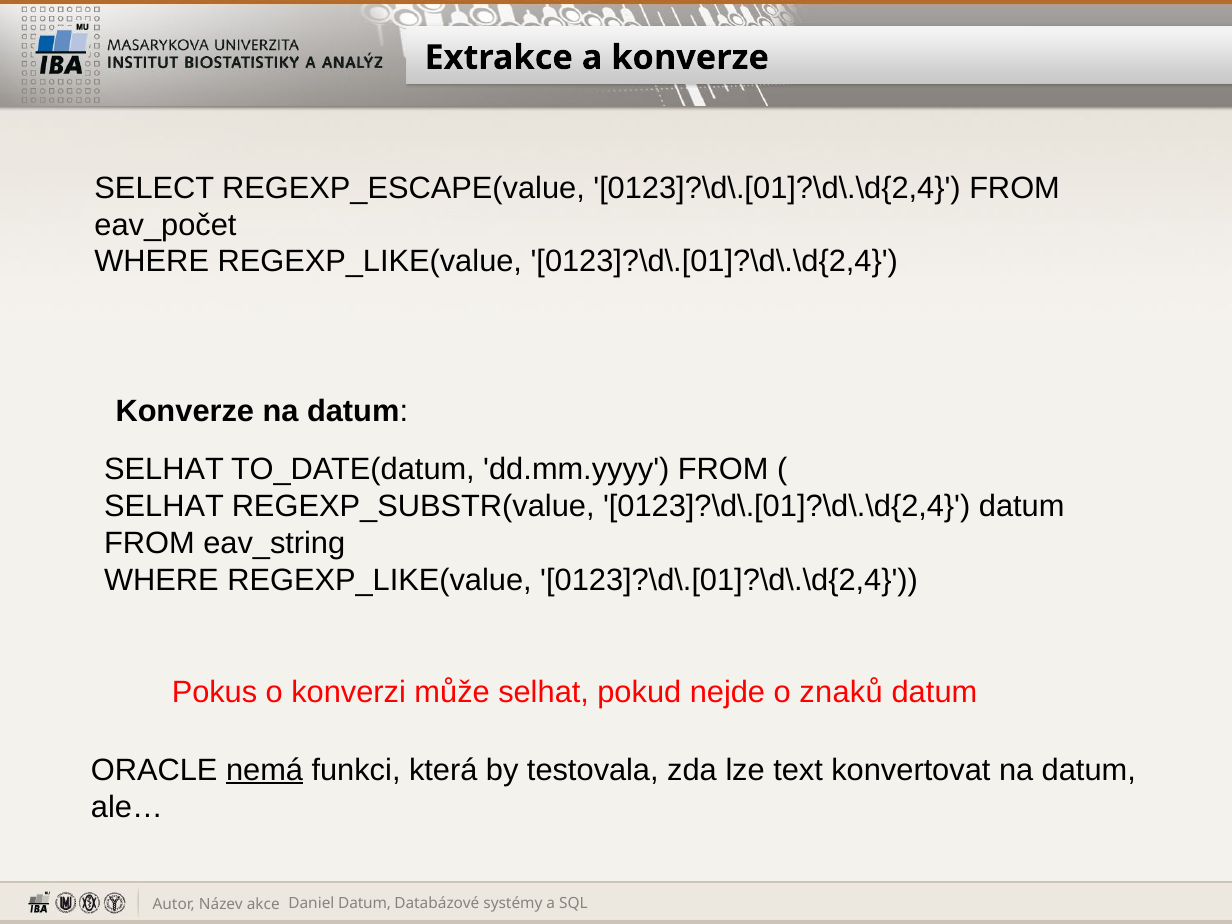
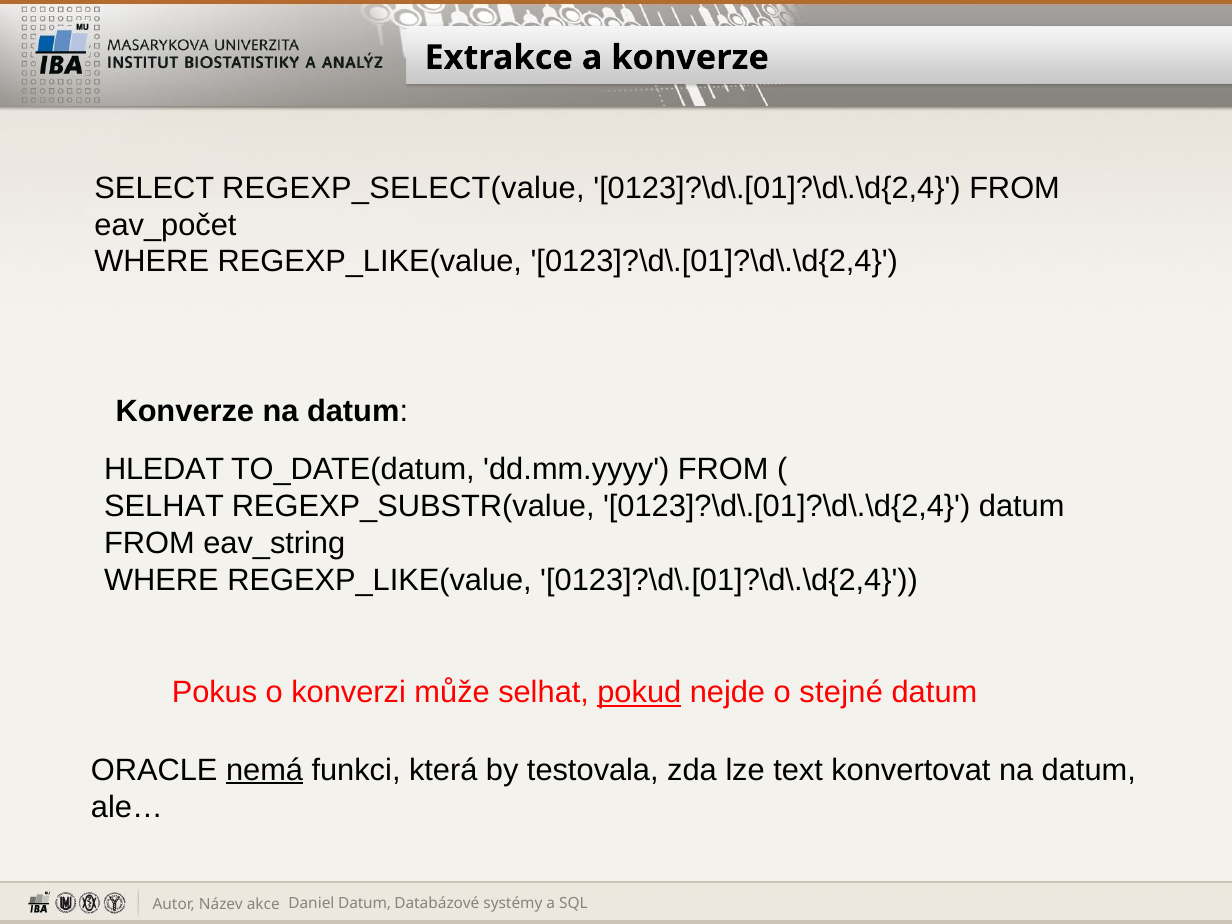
REGEXP_ESCAPE(value: REGEXP_ESCAPE(value -> REGEXP_SELECT(value (403, 188)
SELHAT: SELHAT -> HLEDAT (164, 469)
pokud underline: none -> present (639, 692)
znaků: znaků -> stejné (841, 692)
